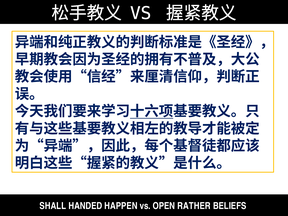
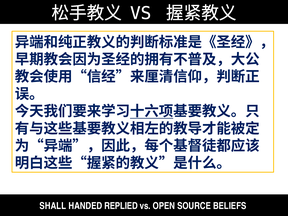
HAPPEN: HAPPEN -> REPLIED (121, 206)
RATHER: RATHER -> SOURCE (194, 206)
